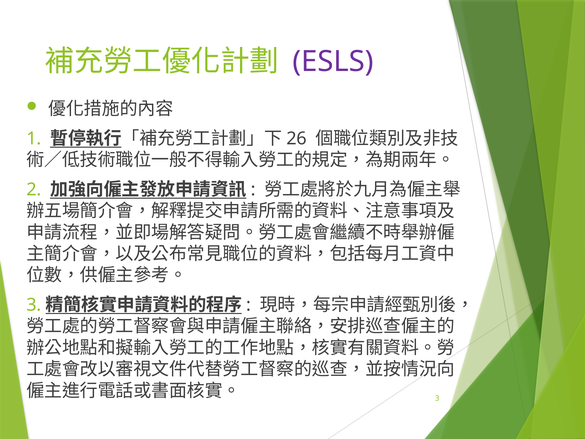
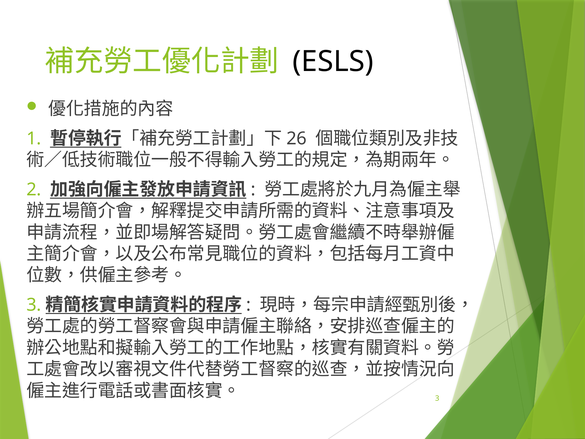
ESLS colour: purple -> black (333, 62)
